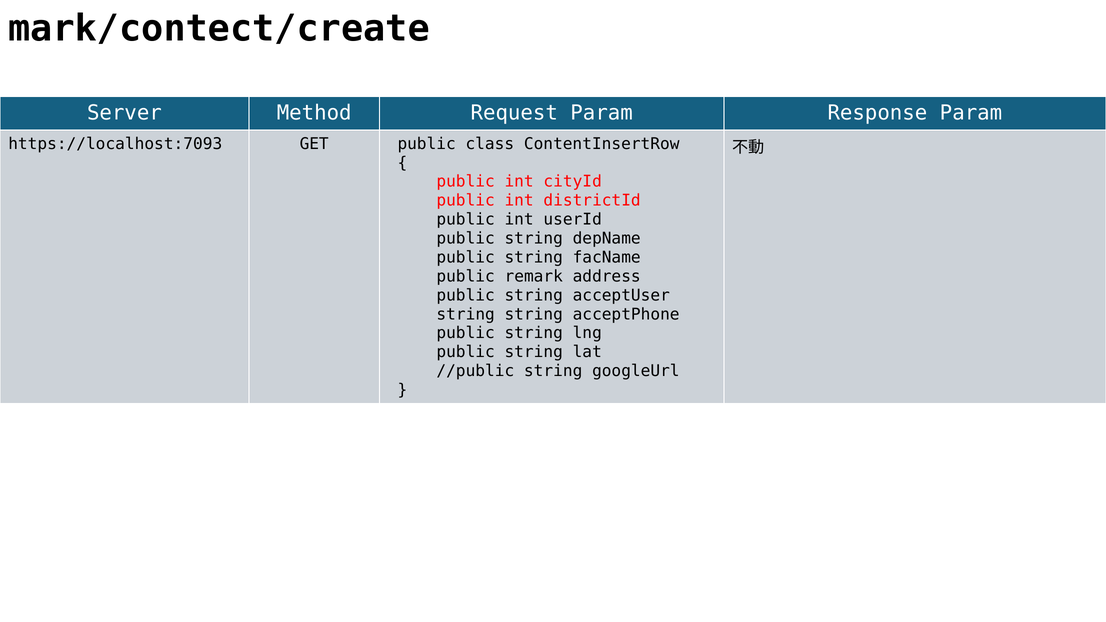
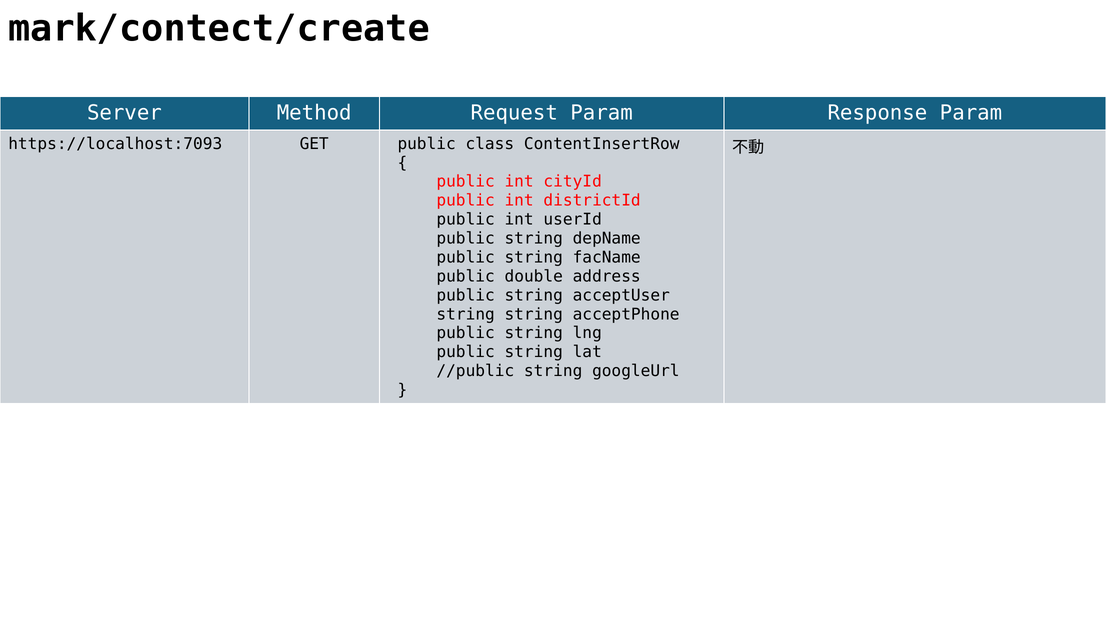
remark: remark -> double (534, 276)
